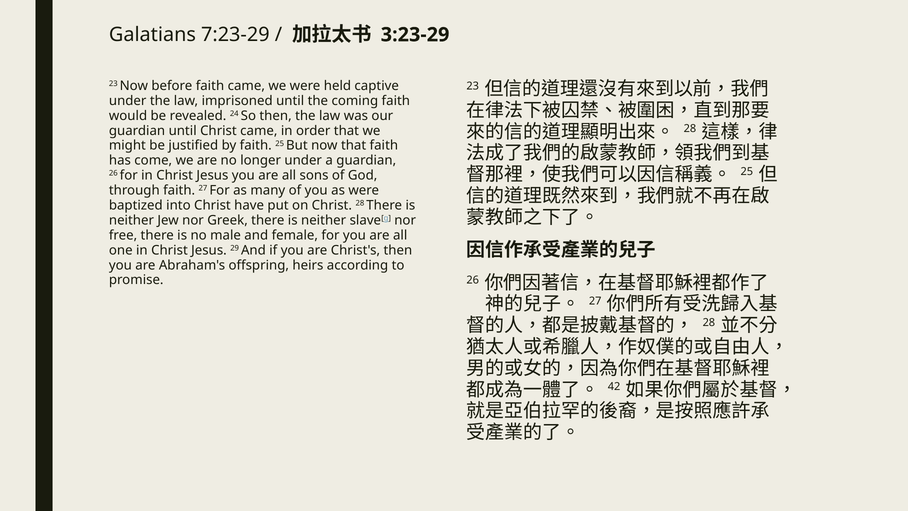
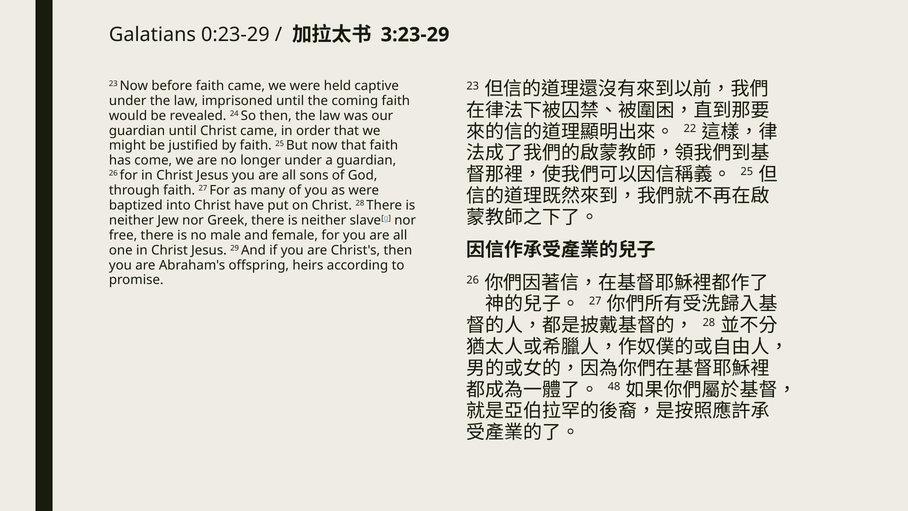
7:23-29: 7:23-29 -> 0:23-29 (235, 35)
28: 28 -> 22 (690, 129)
42: 42 -> 48 (614, 387)
